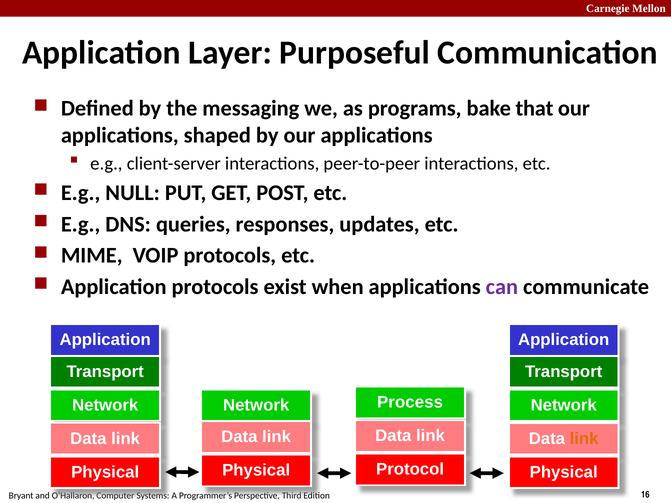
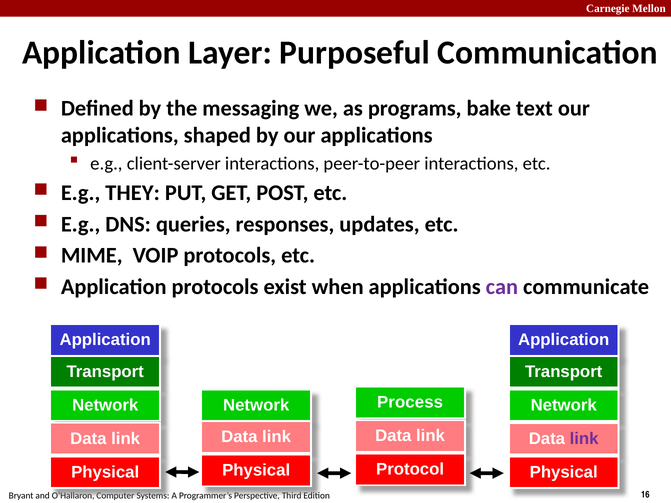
that: that -> text (534, 109)
NULL: NULL -> THEY (133, 193)
link colour: orange -> purple (584, 439)
